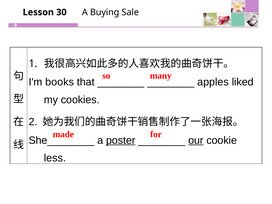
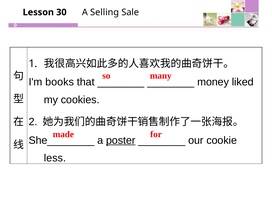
Buying: Buying -> Selling (105, 12)
apples: apples -> money (213, 82)
our underline: present -> none (196, 140)
